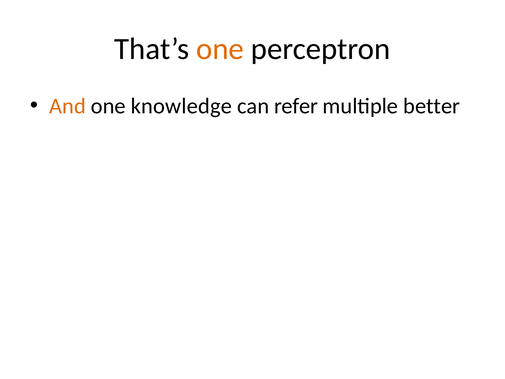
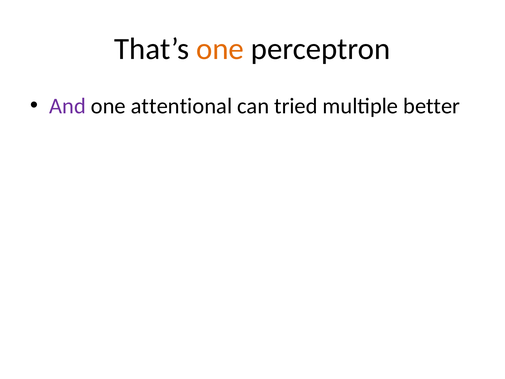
And colour: orange -> purple (68, 106)
knowledge: knowledge -> attentional (181, 106)
refer: refer -> tried (296, 106)
